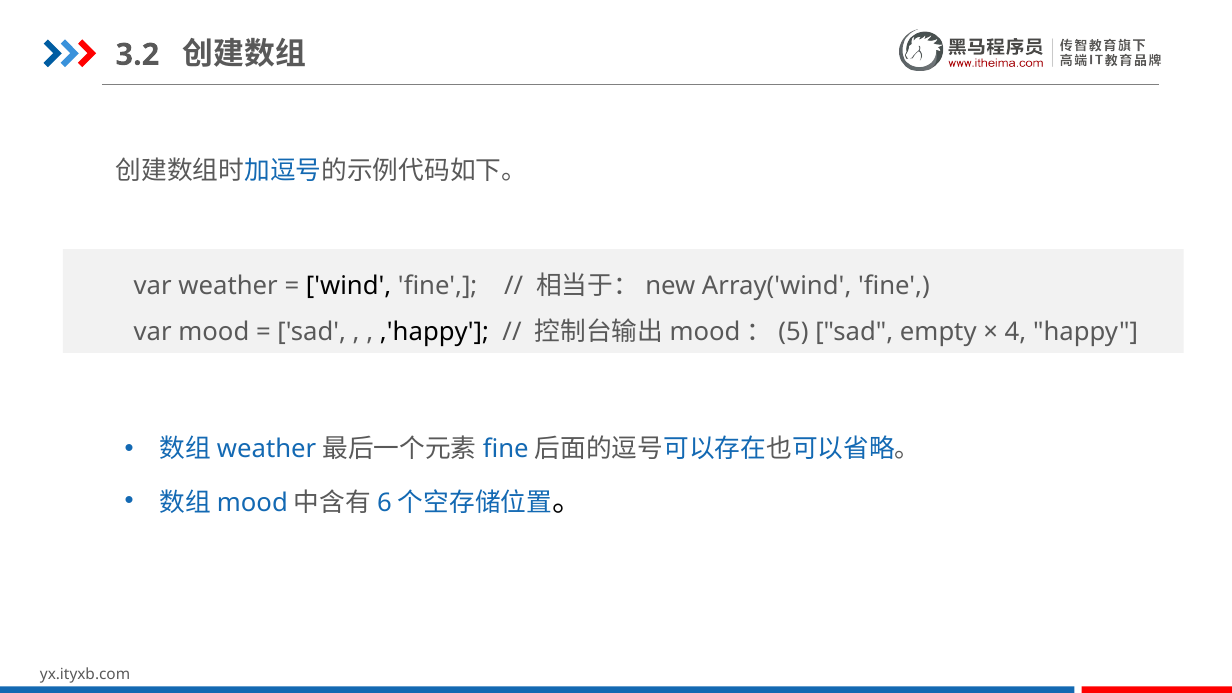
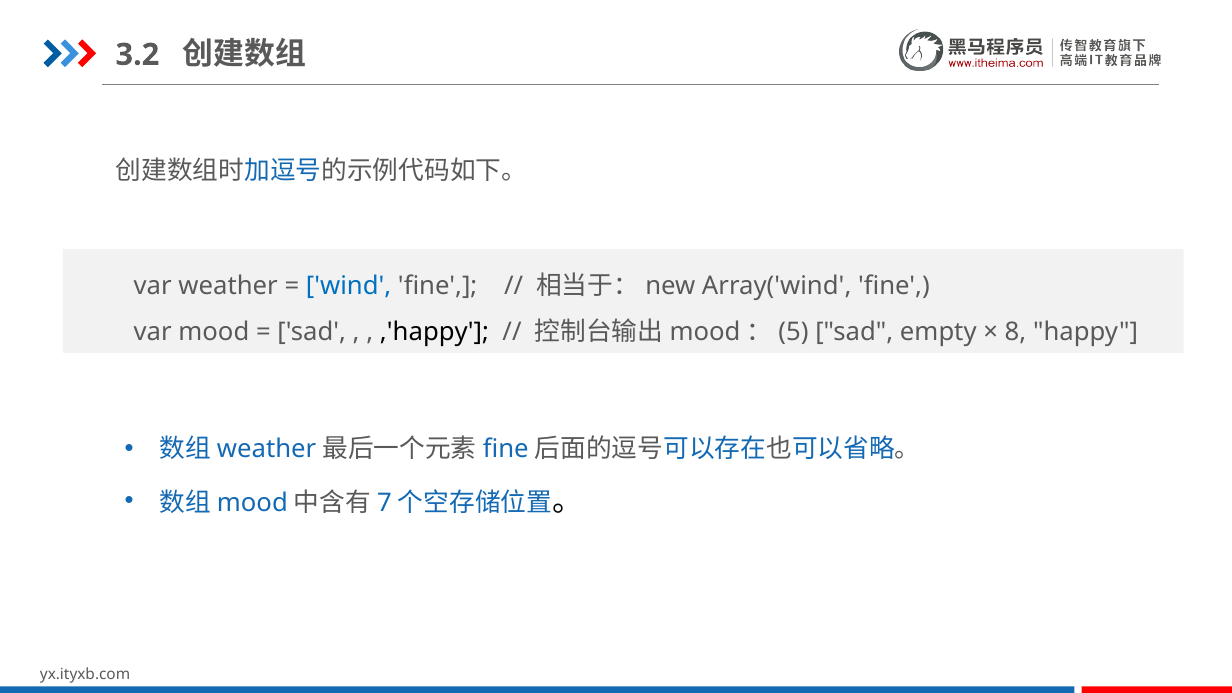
wind colour: black -> blue (349, 286)
4: 4 -> 8 (1016, 333)
6: 6 -> 7 (385, 504)
